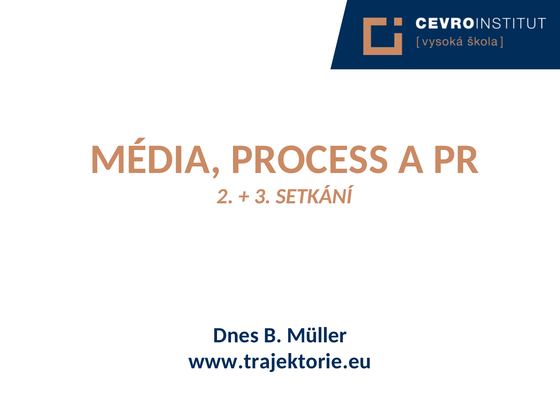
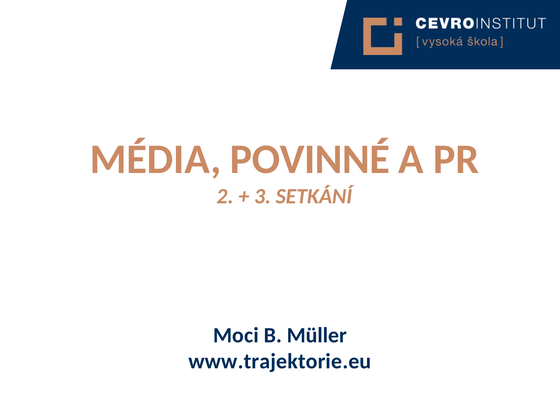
PROCESS: PROCESS -> POVINNÉ (310, 159)
Dnes: Dnes -> Moci (236, 335)
